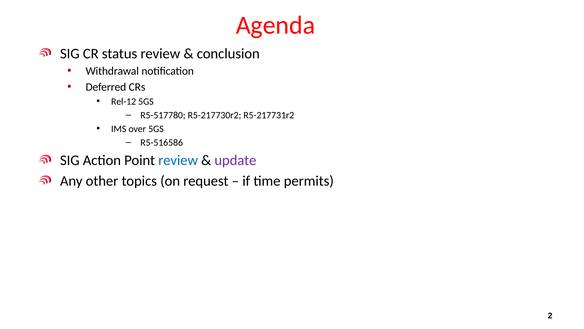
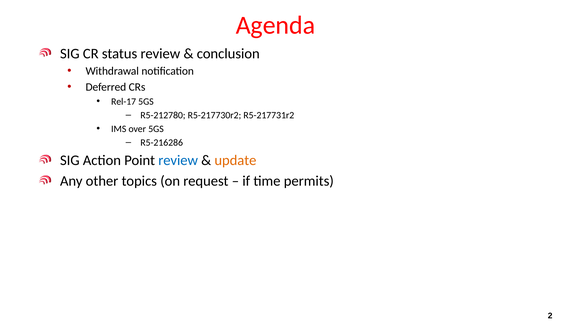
Rel-12: Rel-12 -> Rel-17 (124, 101)
R5-517780: R5-517780 -> R5-212780 (163, 115)
R5-516586: R5-516586 -> R5-216286 (162, 142)
update colour: purple -> orange (235, 160)
